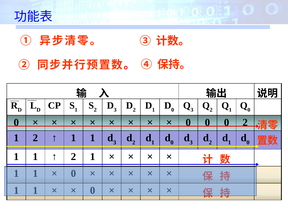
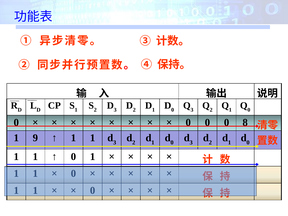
0 2: 2 -> 8 (245, 122)
1 2: 2 -> 9 (35, 138)
2: 2 -> 0 (73, 157)
